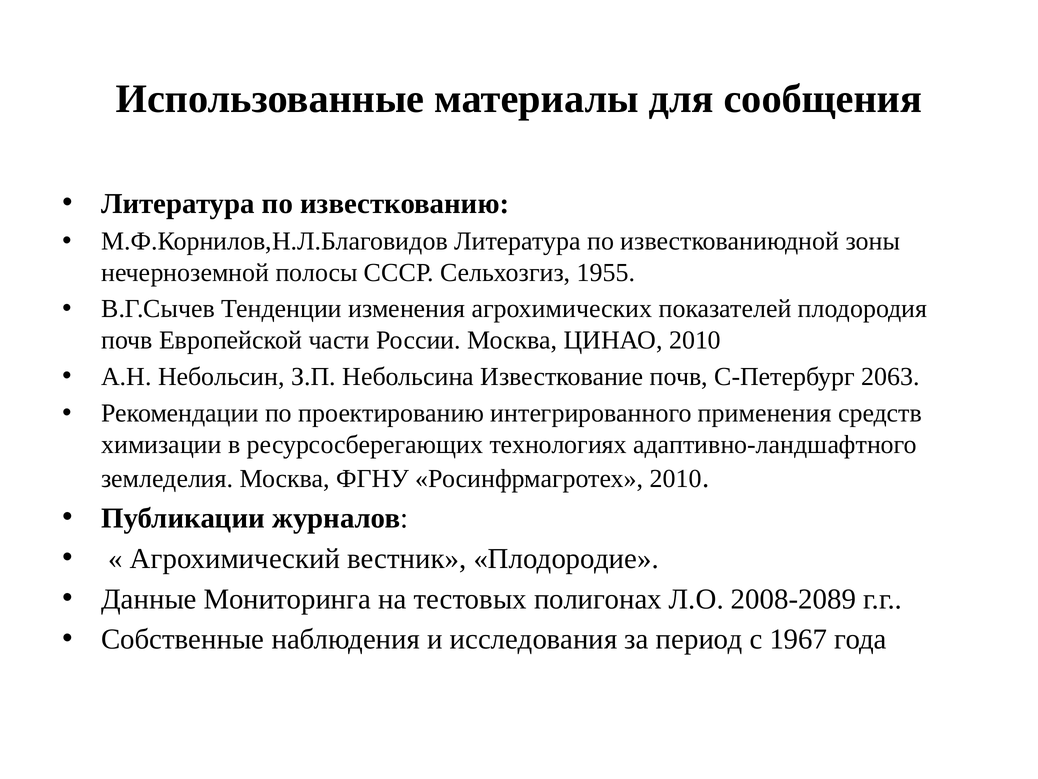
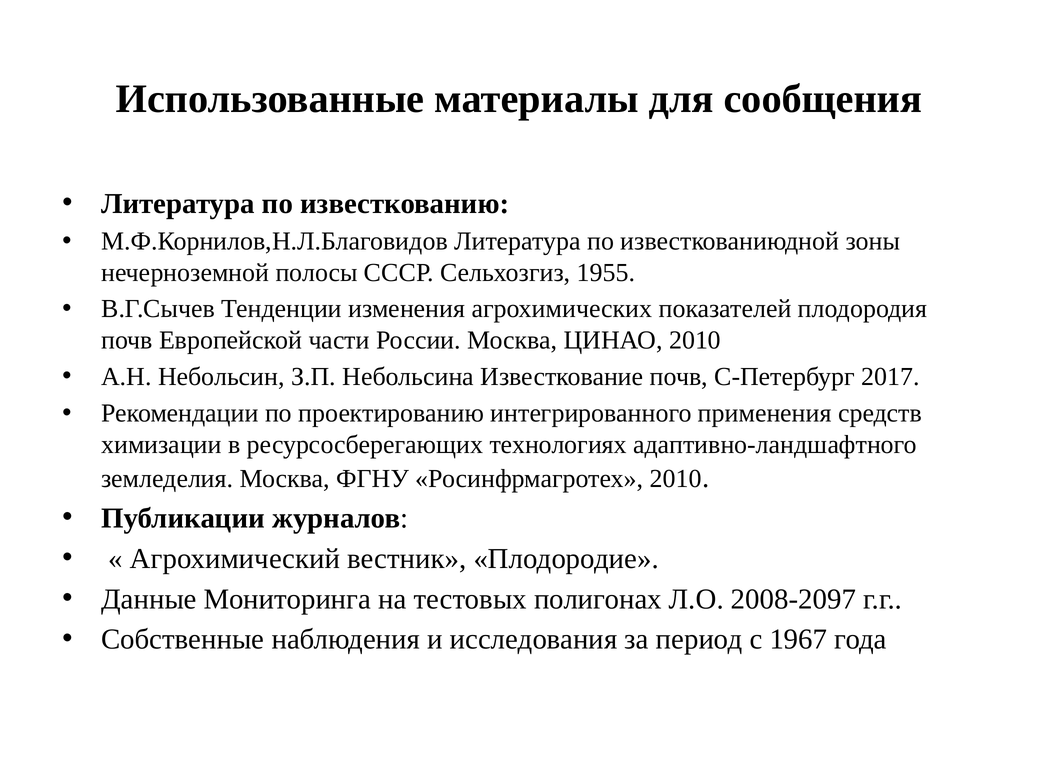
2063: 2063 -> 2017 (891, 376)
2008-2089: 2008-2089 -> 2008-2097 (794, 599)
